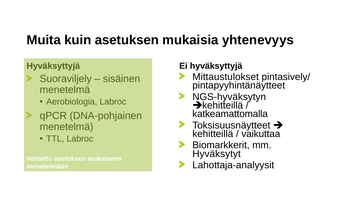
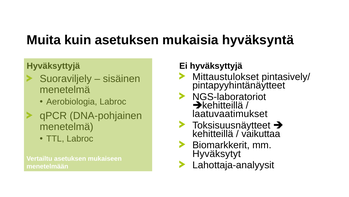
yhtenevyys: yhtenevyys -> hyväksyntä (258, 40)
NGS-hyväksytyn: NGS-hyväksytyn -> NGS-laboratoriot (229, 96)
katkeamattomalla: katkeamattomalla -> laatuvaatimukset (230, 113)
